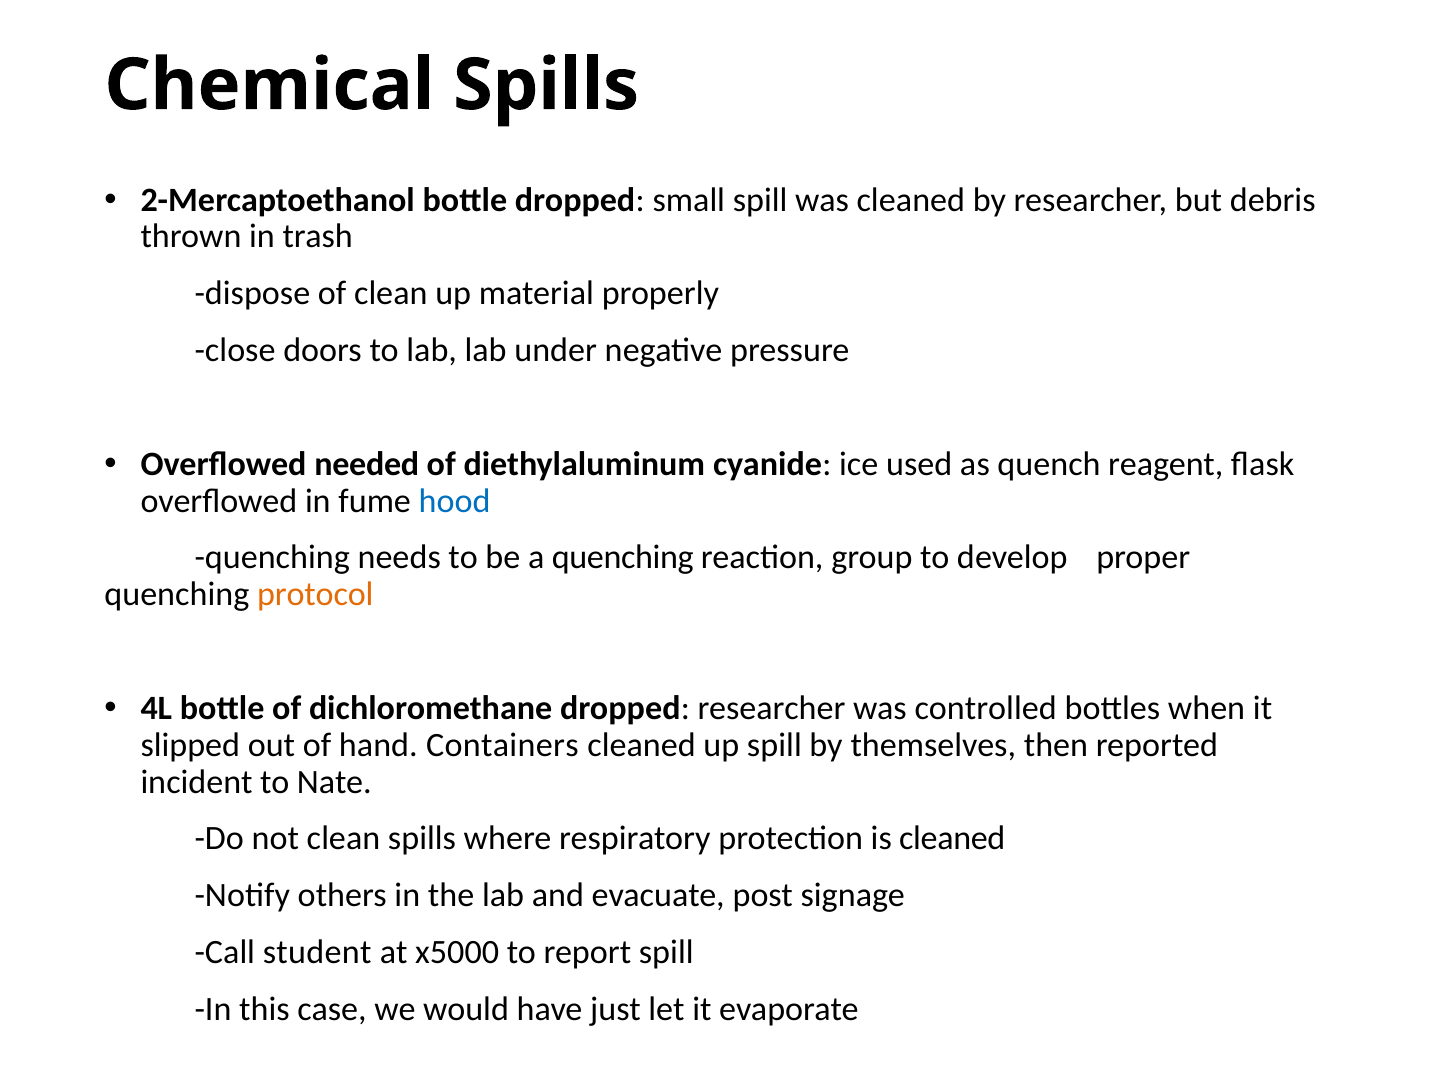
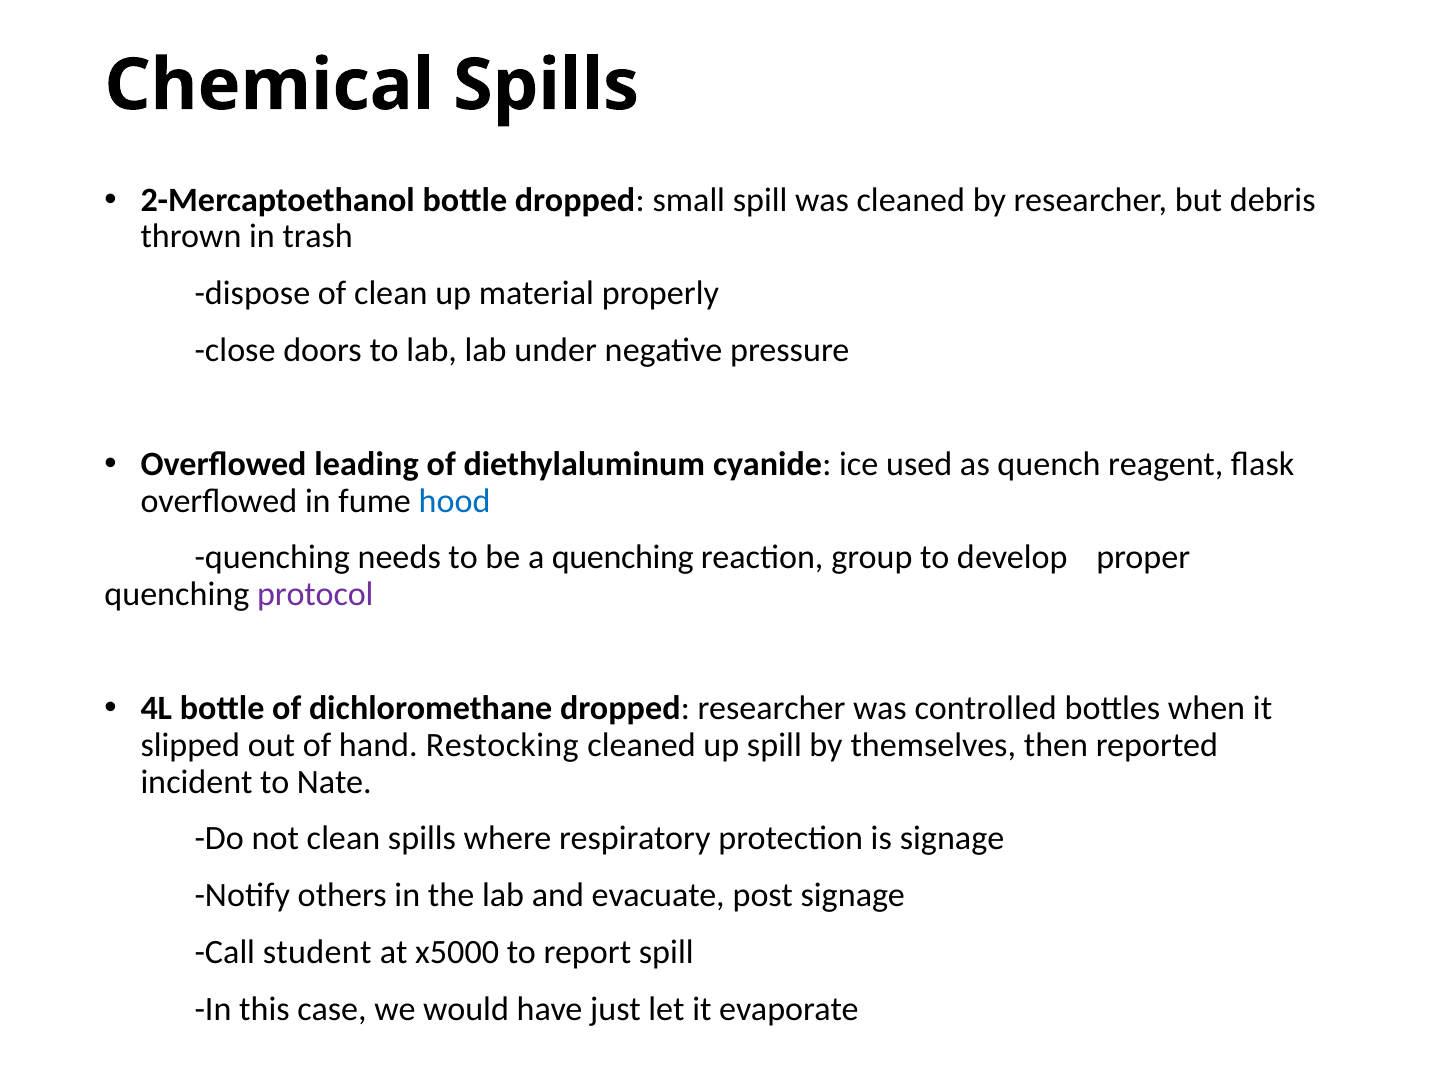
needed: needed -> leading (367, 464)
protocol colour: orange -> purple (315, 595)
Containers: Containers -> Restocking (502, 745)
is cleaned: cleaned -> signage (952, 839)
